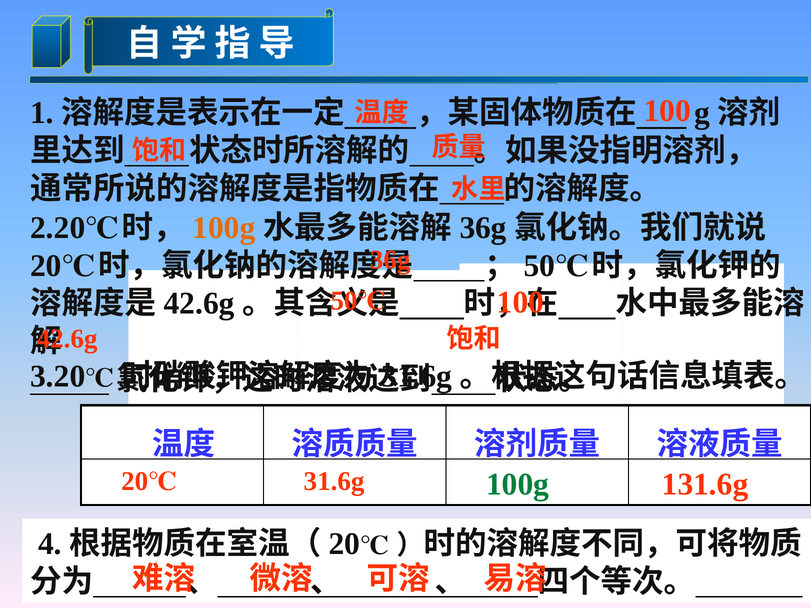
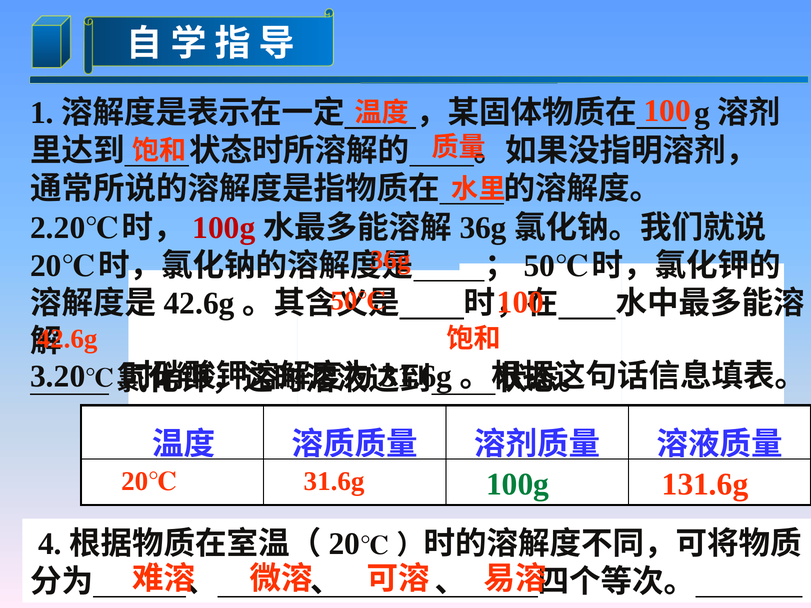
100g colour: orange -> red (224, 228)
